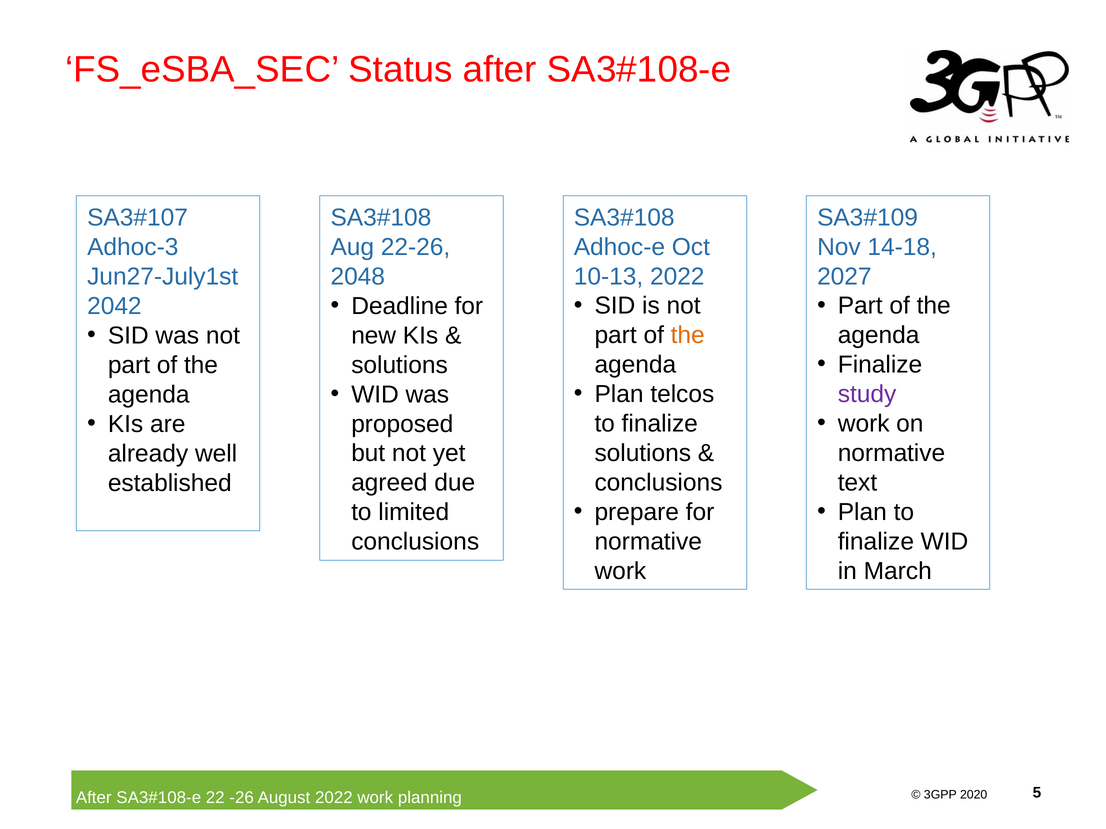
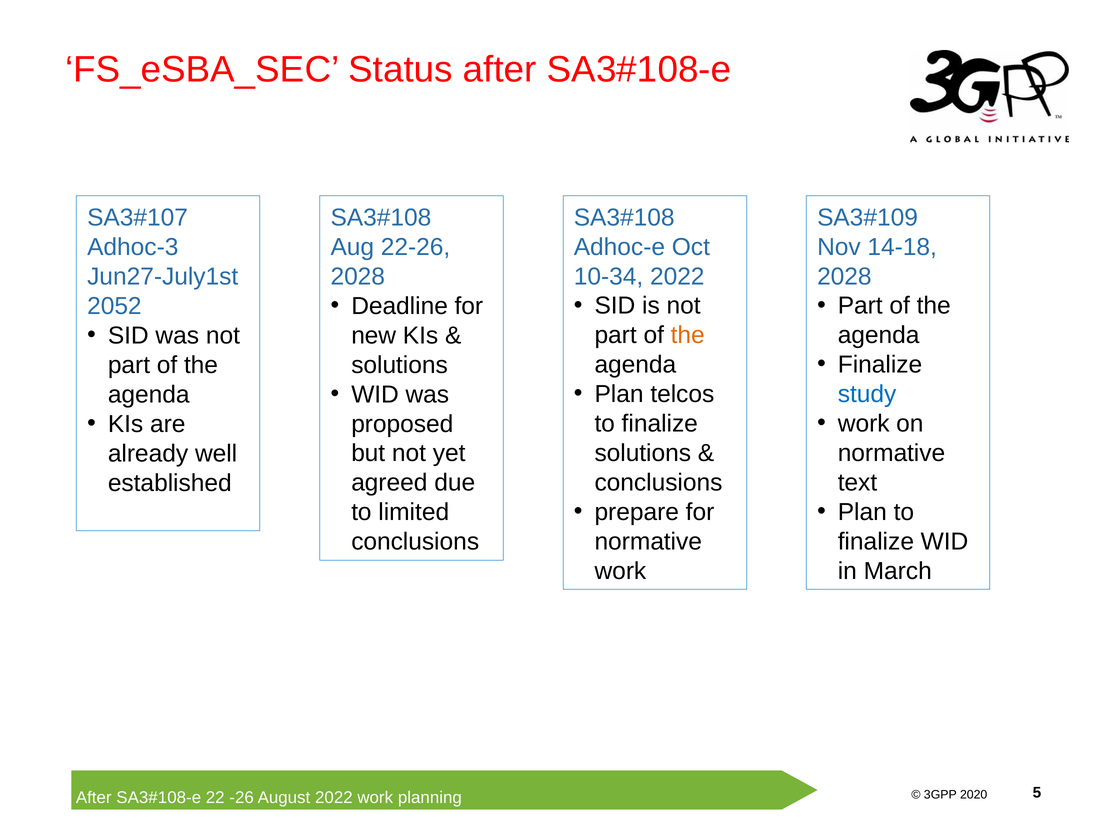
10-13: 10-13 -> 10-34 (609, 277)
2027: 2027 -> 2028 (844, 277)
2048: 2048 -> 2028 (358, 277)
2042: 2042 -> 2052 (114, 306)
study colour: purple -> blue (867, 394)
